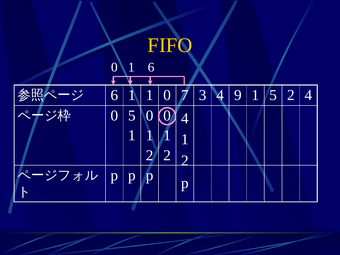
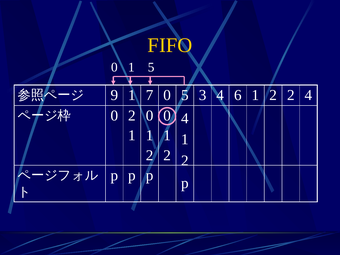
1 6: 6 -> 5 (151, 67)
6: 6 -> 9 (114, 95)
1 1: 1 -> 7 (150, 95)
0 7: 7 -> 5 (185, 95)
9: 9 -> 6 (238, 95)
5: 5 -> 2 (273, 95)
0 5: 5 -> 2 (132, 116)
